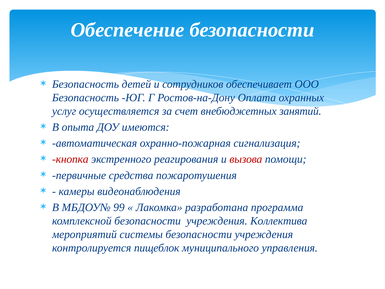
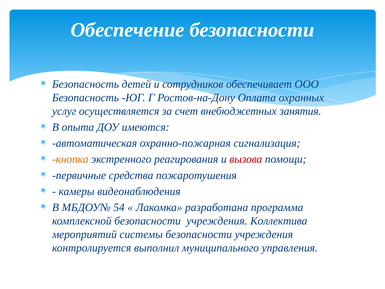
занятий: занятий -> занятия (300, 111)
кнопка colour: red -> orange (70, 159)
99: 99 -> 54 (119, 207)
пищеблок: пищеблок -> выполнил (157, 248)
